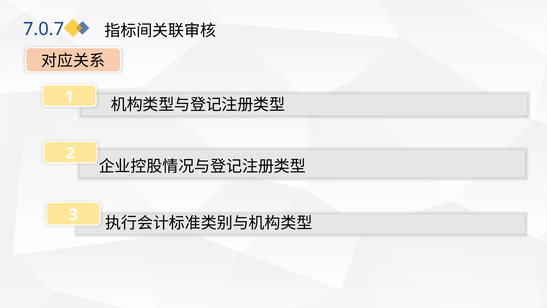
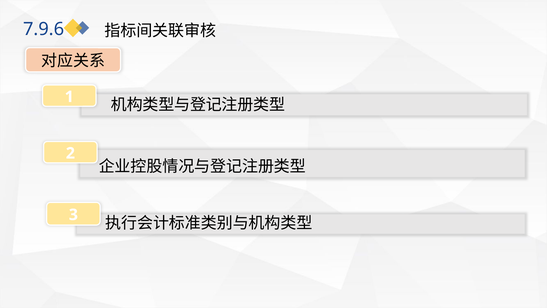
7.0.7: 7.0.7 -> 7.9.6 (44, 29)
